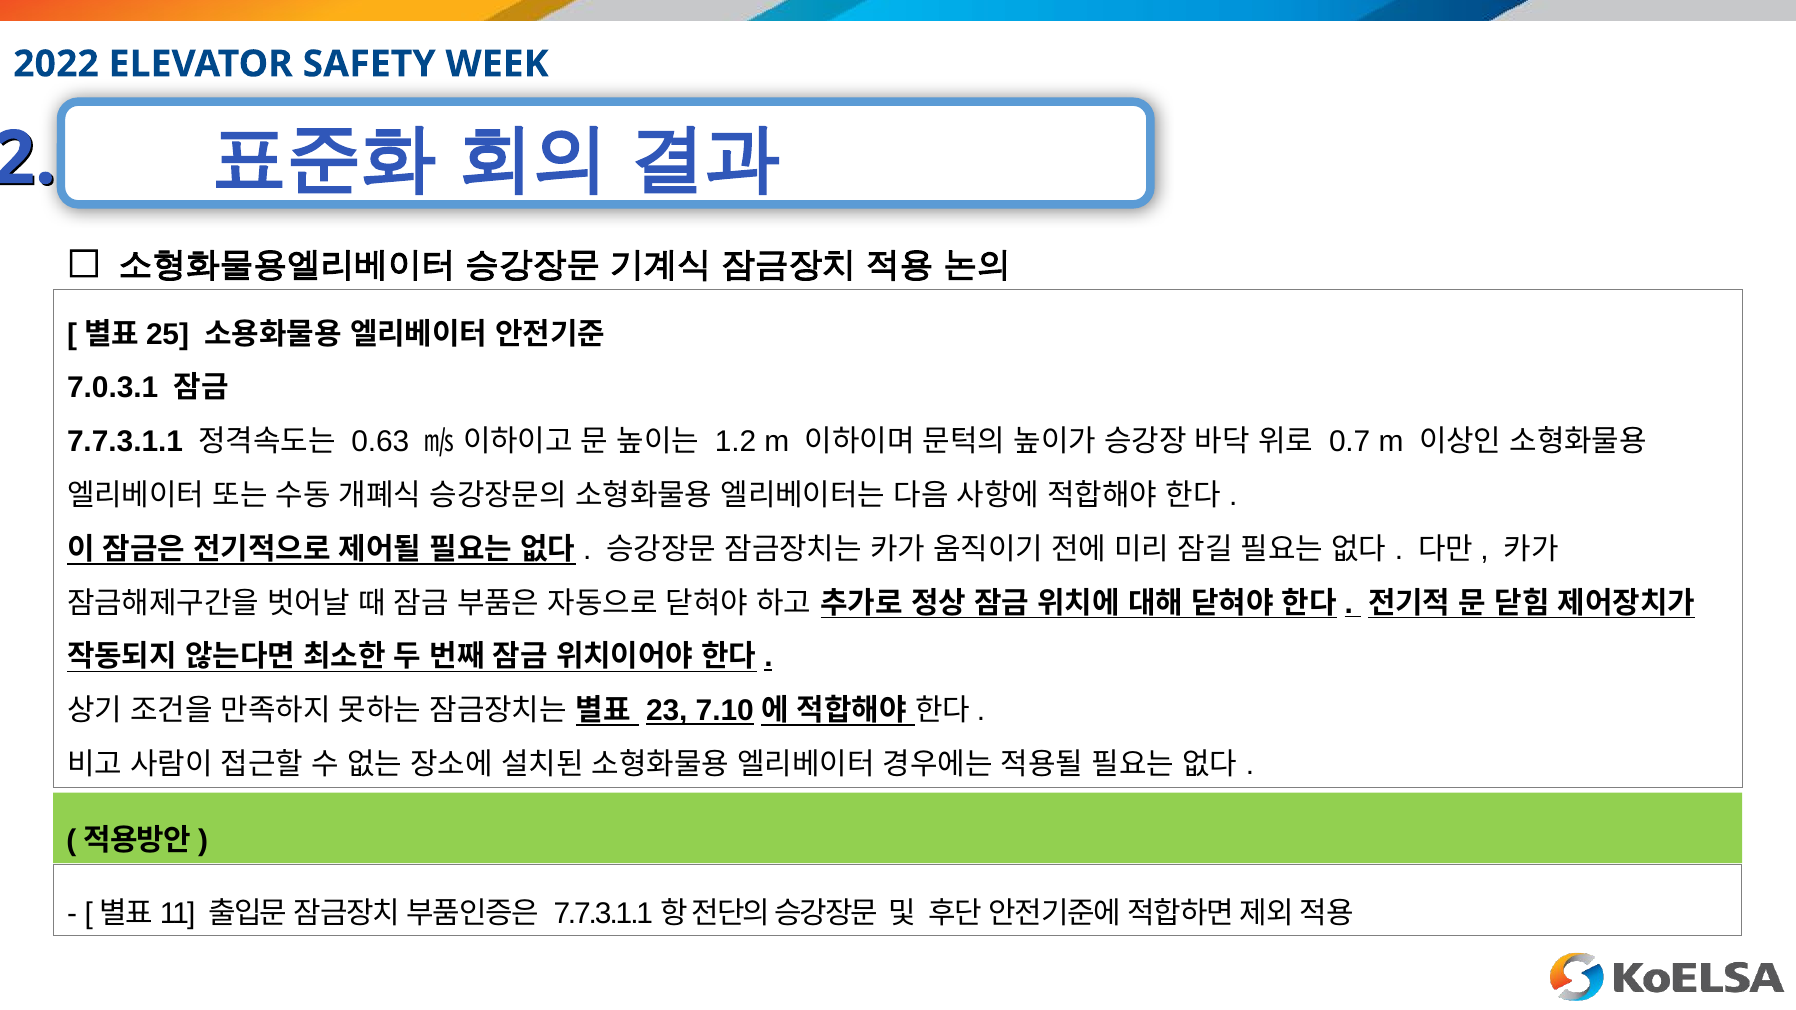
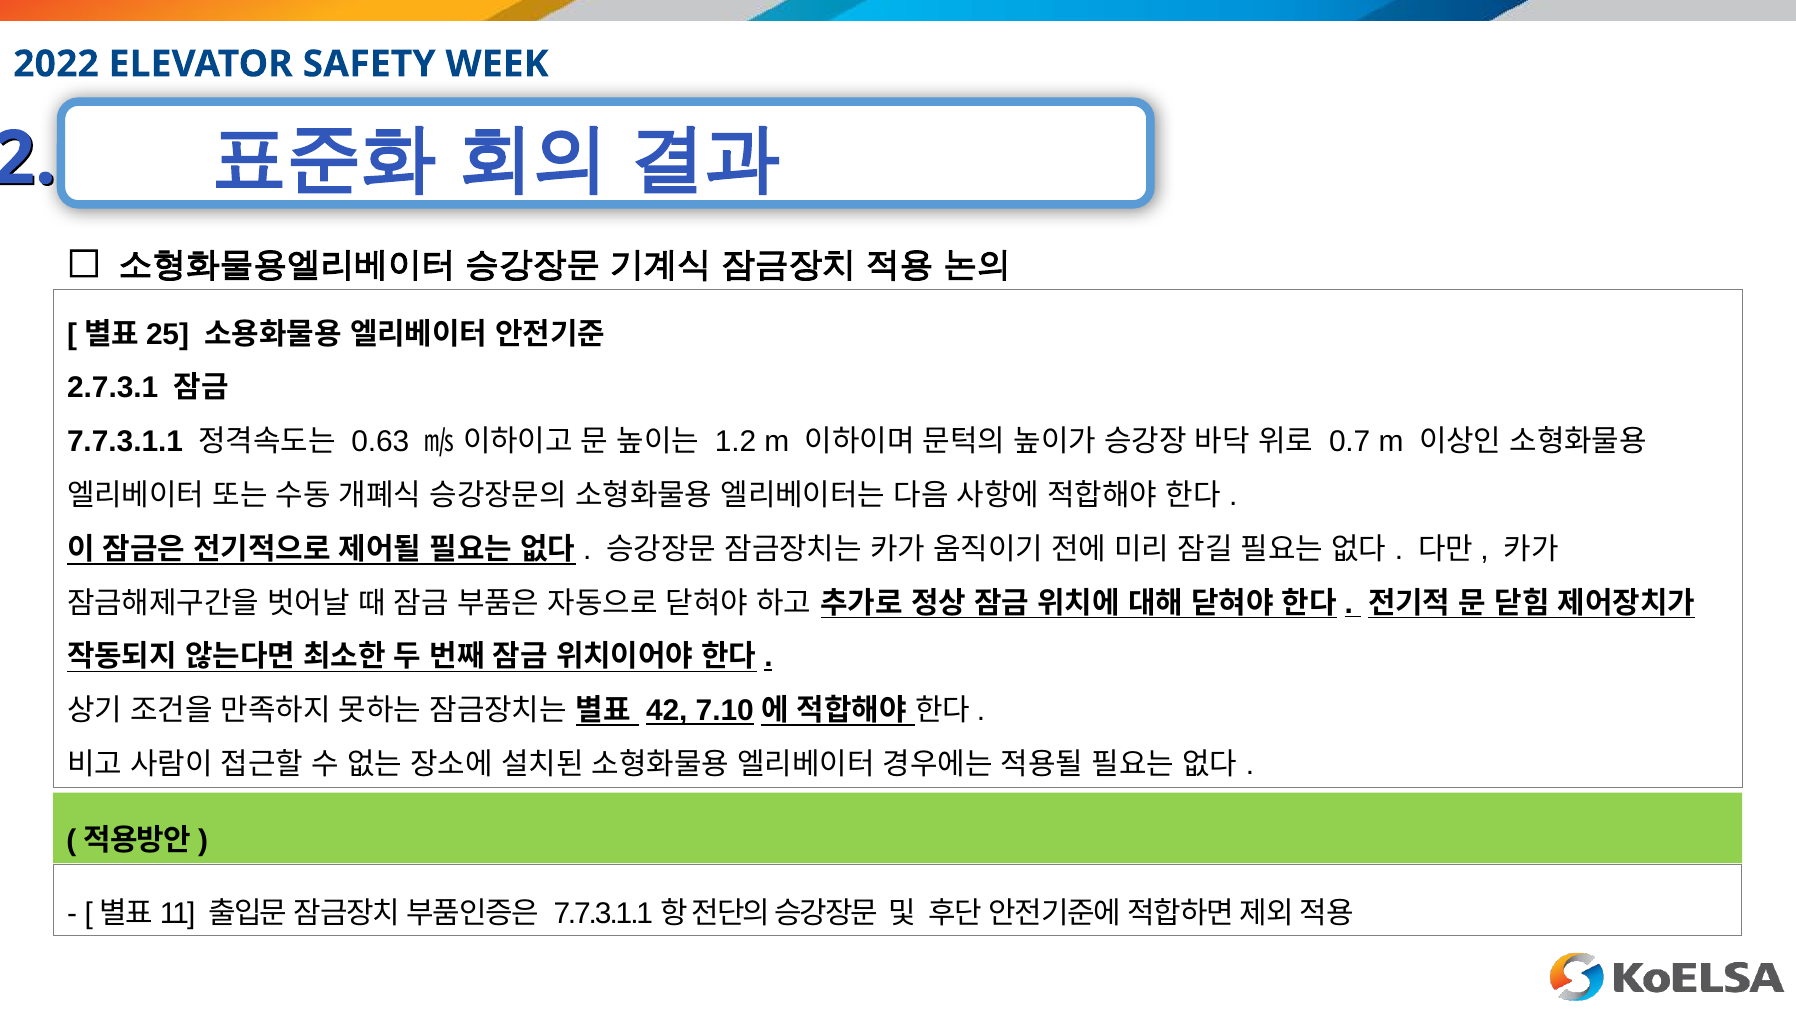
7.0.3.1: 7.0.3.1 -> 2.7.3.1 (113, 388)
23: 23 -> 42 (667, 711)
